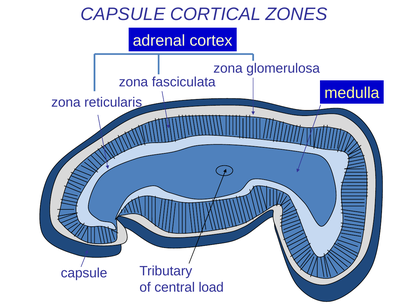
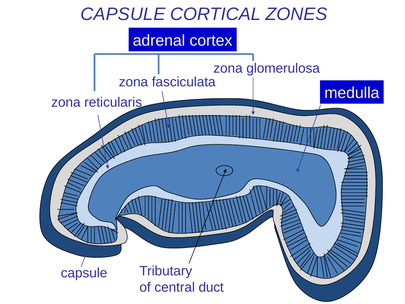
load: load -> duct (211, 287)
